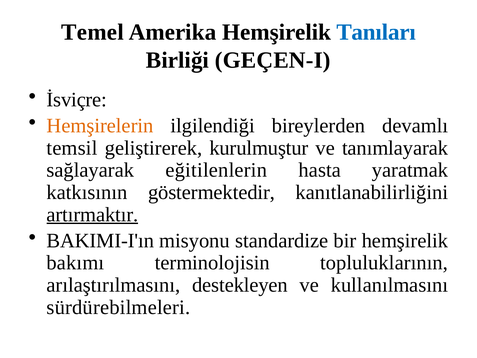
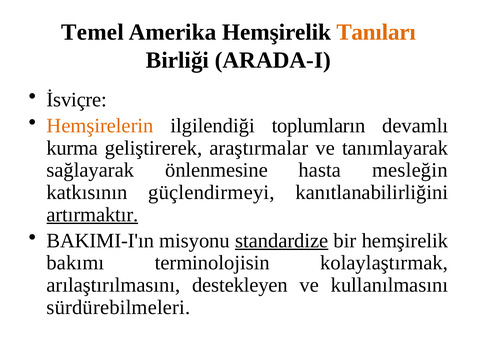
Tanıları colour: blue -> orange (376, 32)
GEÇEN-I: GEÇEN-I -> ARADA-I (273, 60)
bireylerden: bireylerden -> toplumların (319, 126)
temsil: temsil -> kurma (72, 148)
kurulmuştur: kurulmuştur -> araştırmalar (259, 148)
eğitilenlerin: eğitilenlerin -> önlenmesine (216, 170)
yaratmak: yaratmak -> mesleğin (410, 170)
göstermektedir: göstermektedir -> güçlendirmeyi (211, 192)
standardize underline: none -> present (282, 240)
topluluklarının: topluluklarının -> kolaylaştırmak (384, 263)
